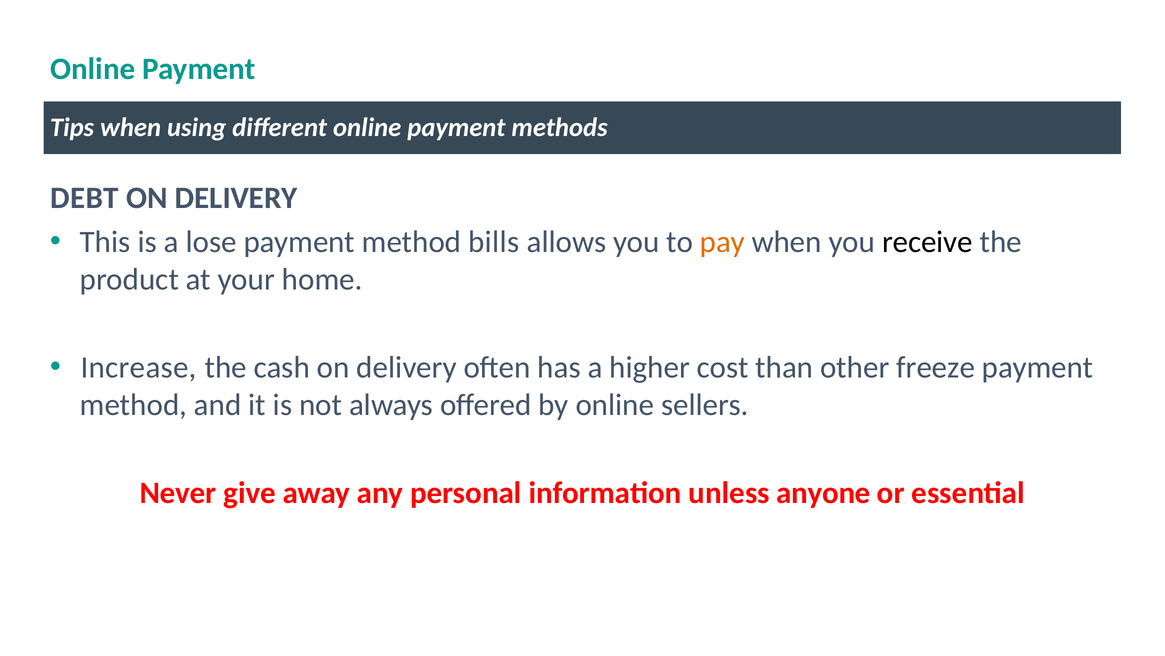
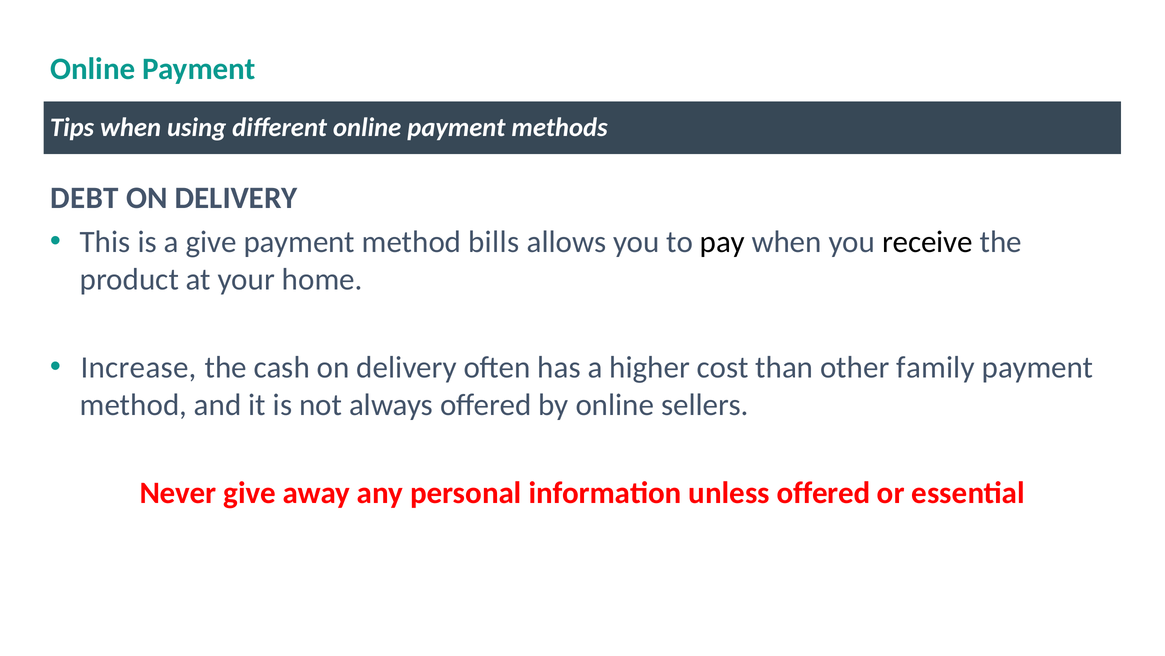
a lose: lose -> give (211, 242)
pay colour: orange -> black (722, 242)
freeze: freeze -> family (936, 367)
unless anyone: anyone -> offered (823, 493)
